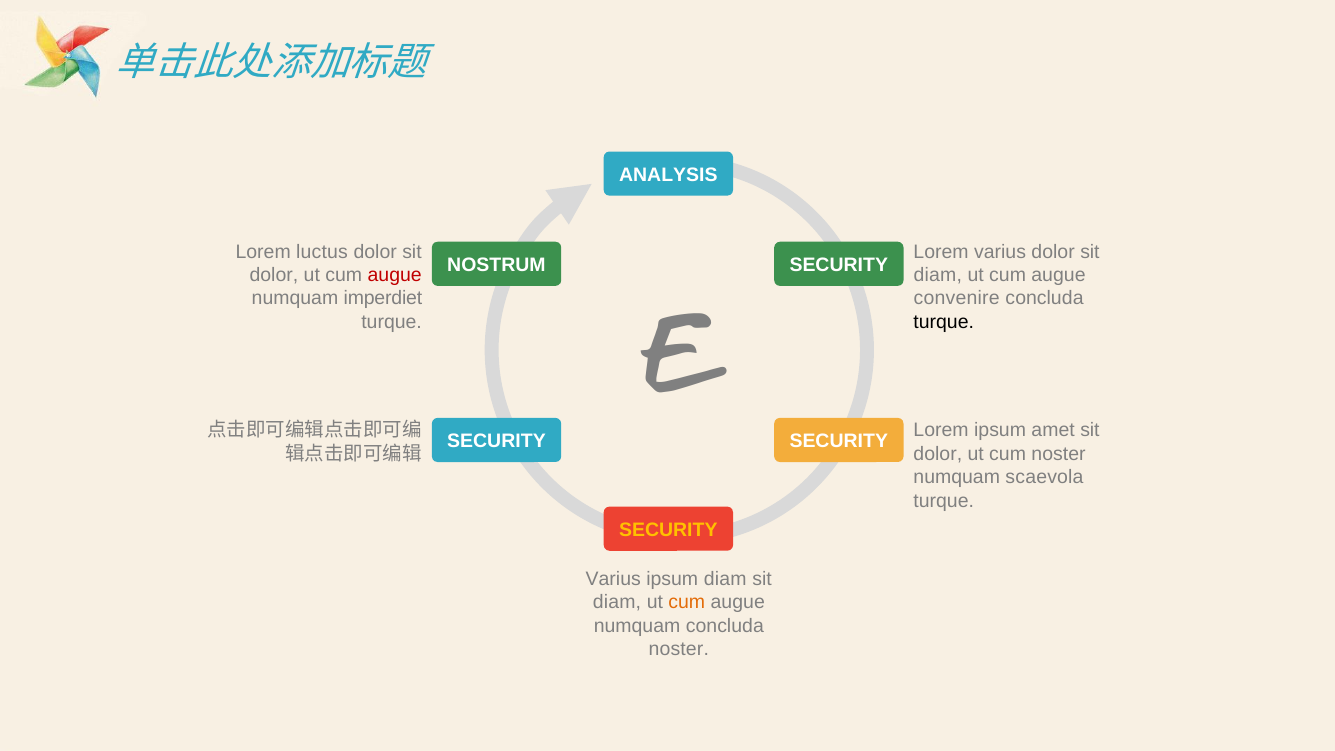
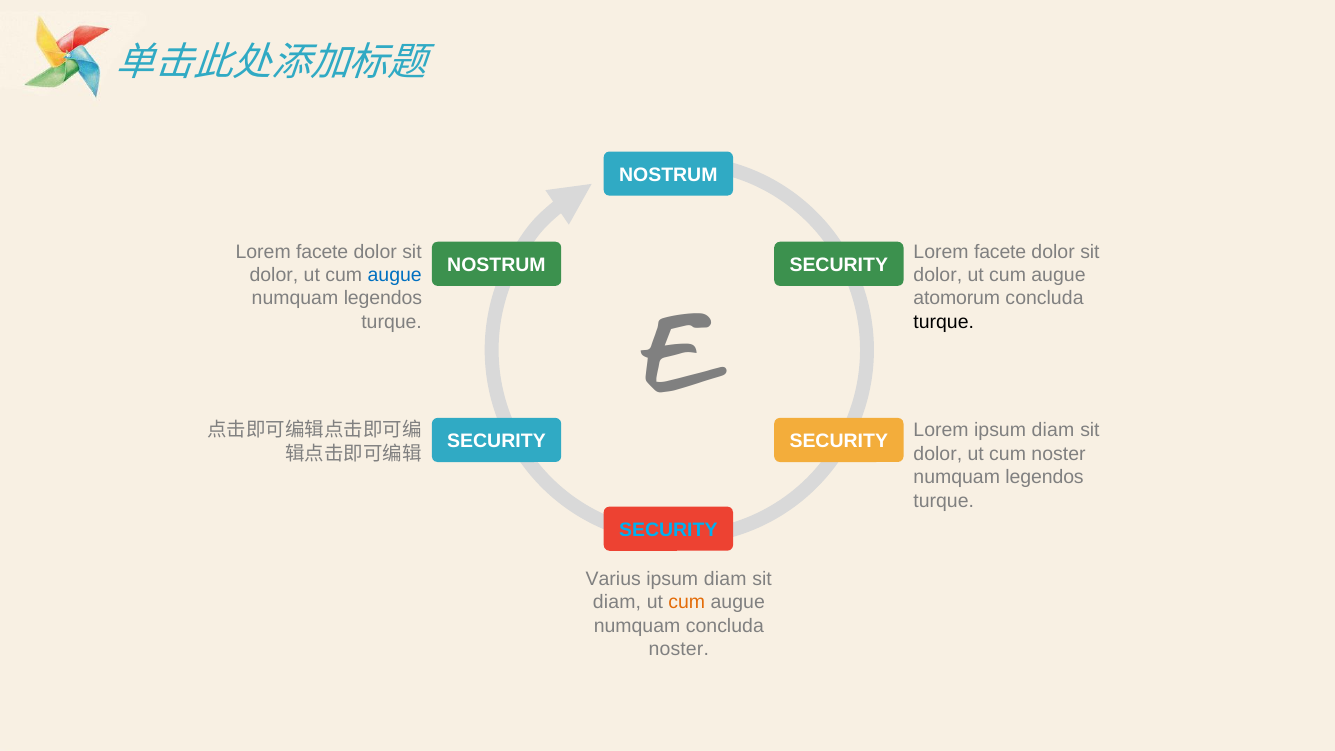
ANALYSIS: ANALYSIS -> NOSTRUM (668, 175)
luctus: luctus -> facete (322, 252)
varius: varius -> facete (1000, 252)
augue colour: red -> blue (395, 275)
diam: diam -> dolor (938, 275)
imperdiet: imperdiet -> legendos (383, 298)
convenire: convenire -> atomorum (957, 298)
Lorem ipsum amet: amet -> diam (1053, 431)
scaevola: scaevola -> legendos (1045, 477)
SECURITY colour: yellow -> light blue (668, 530)
